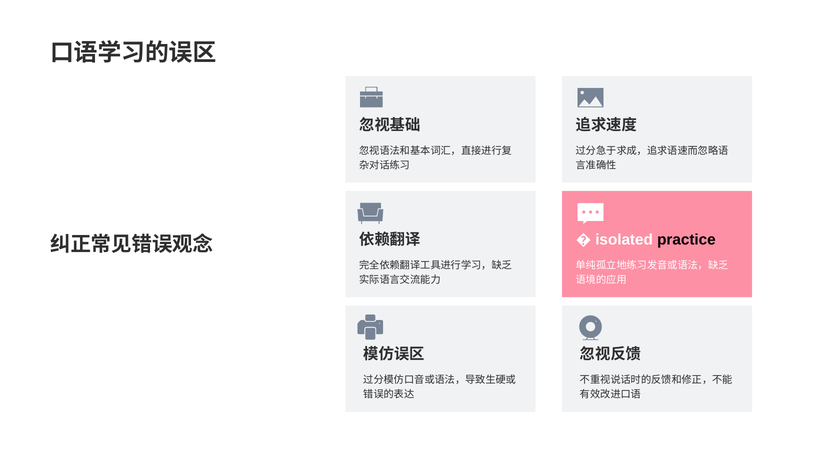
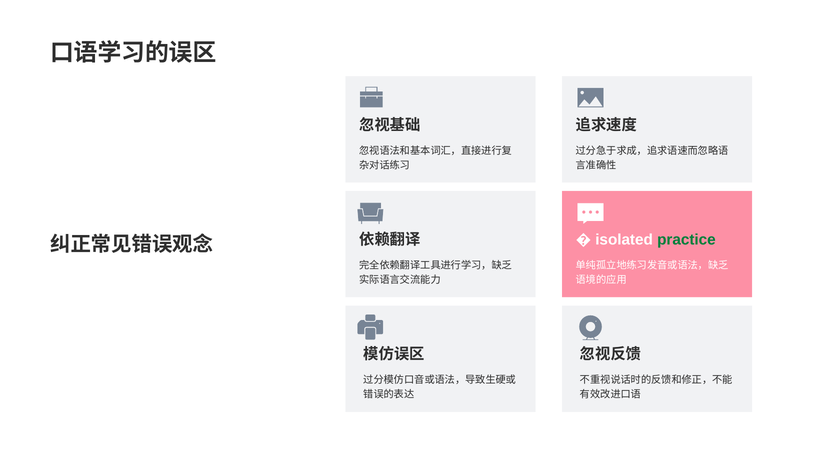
practice colour: black -> green (686, 240)
